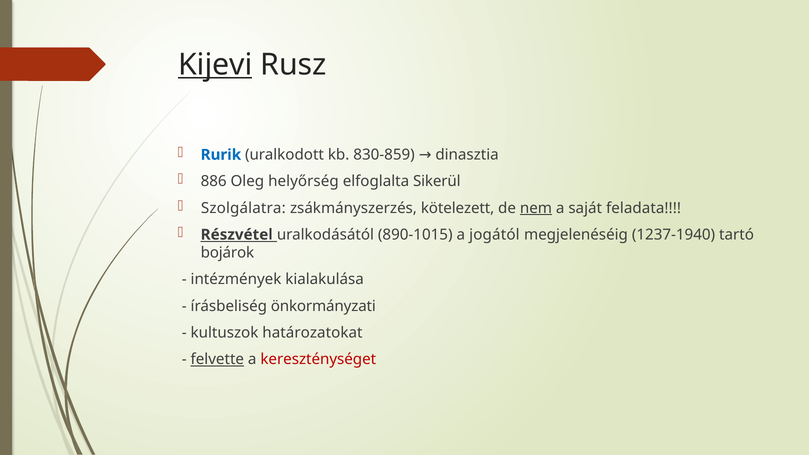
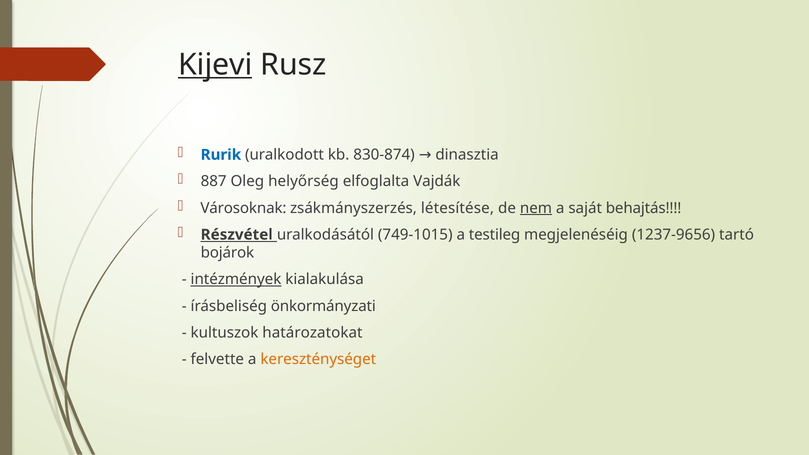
830-859: 830-859 -> 830-874 (384, 155)
886: 886 -> 887 (214, 181)
Sikerül: Sikerül -> Vajdák (437, 181)
Szolgálatra: Szolgálatra -> Városoknak (243, 208)
kötelezett: kötelezett -> létesítése (457, 208)
feladata: feladata -> behajtás (644, 208)
890-1015: 890-1015 -> 749-1015 (415, 235)
jogától: jogától -> testileg (495, 235)
1237-1940: 1237-1940 -> 1237-9656 (674, 235)
intézmények underline: none -> present (236, 280)
felvette underline: present -> none (217, 359)
kereszténységet colour: red -> orange (318, 359)
